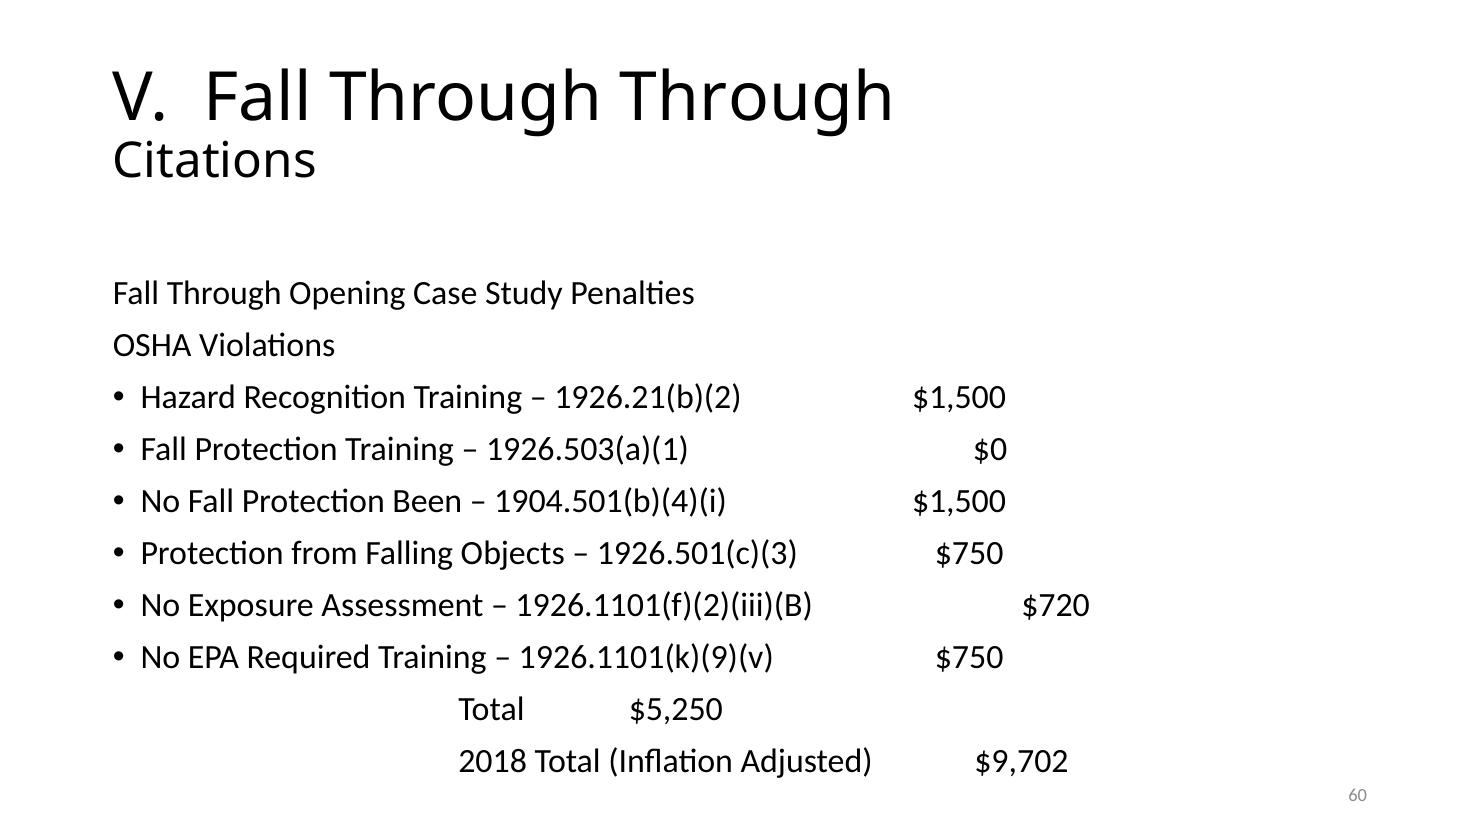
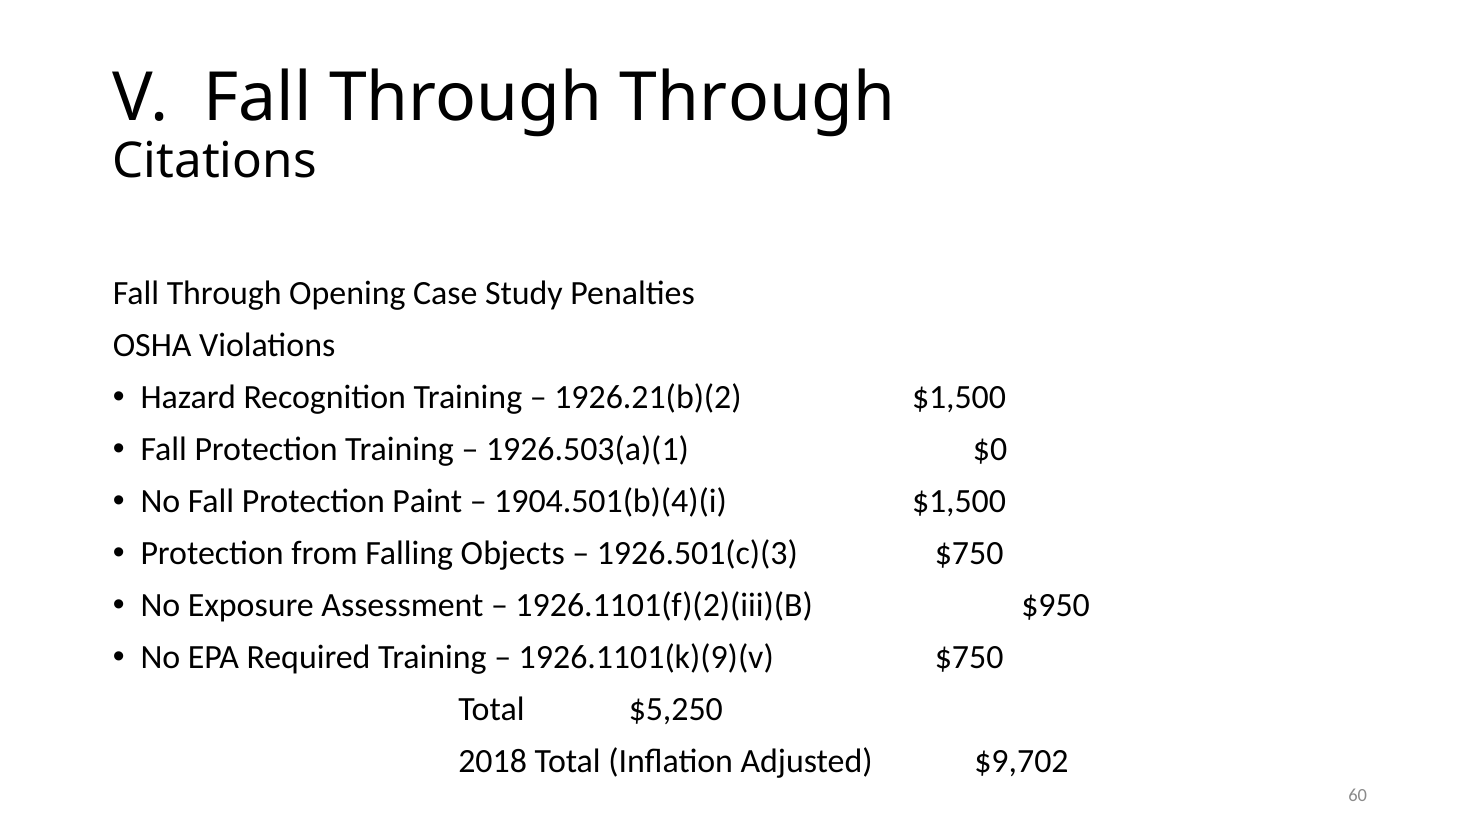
Been: Been -> Paint (427, 501)
$720: $720 -> $950 (1056, 605)
